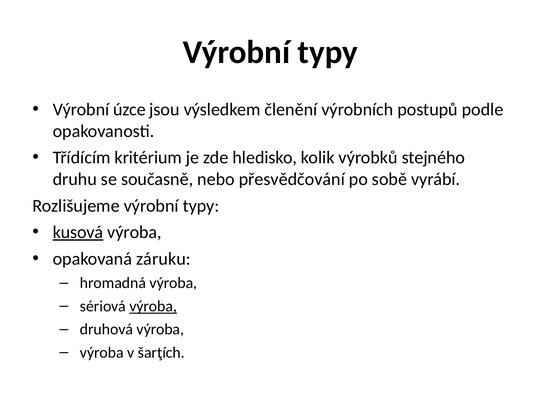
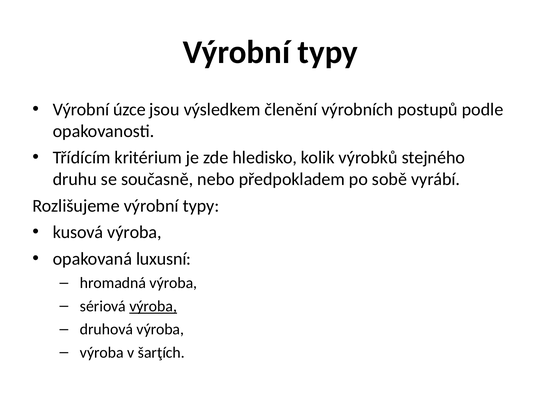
přesvědčování: přesvědčování -> předpokladem (292, 179)
kusová underline: present -> none (78, 232)
záruku: záruku -> luxusní (164, 259)
